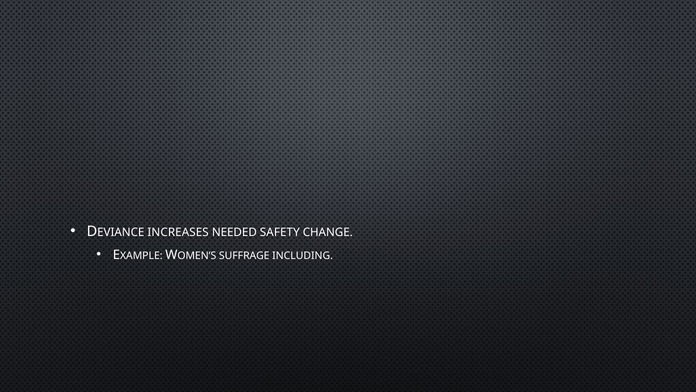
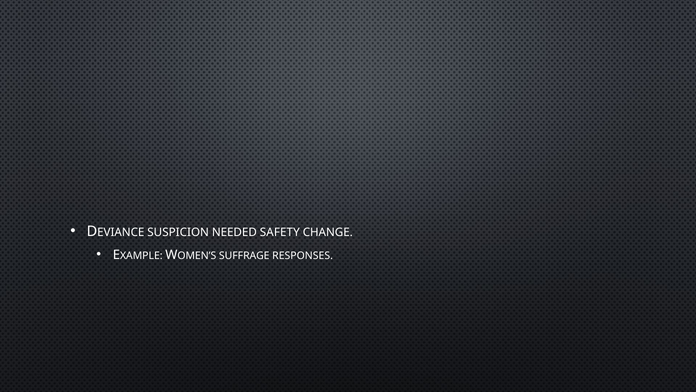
INCREASES: INCREASES -> SUSPICION (178, 232)
INCLUDING: INCLUDING -> RESPONSES (303, 255)
